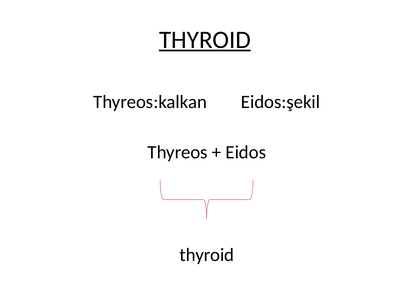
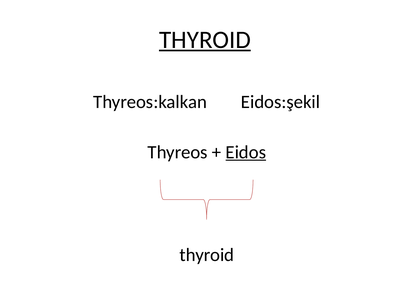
Eidos underline: none -> present (246, 152)
